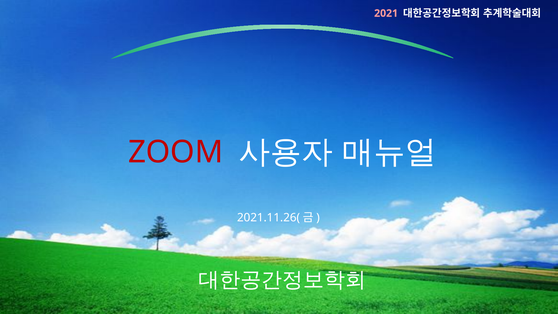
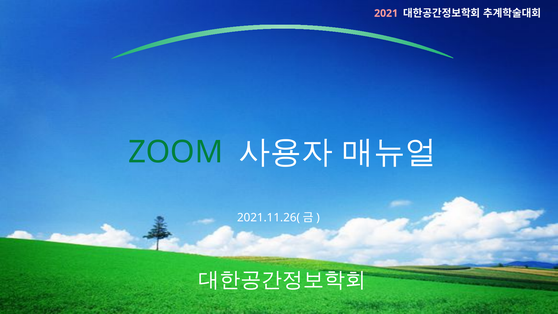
ZOOM colour: red -> green (176, 152)
